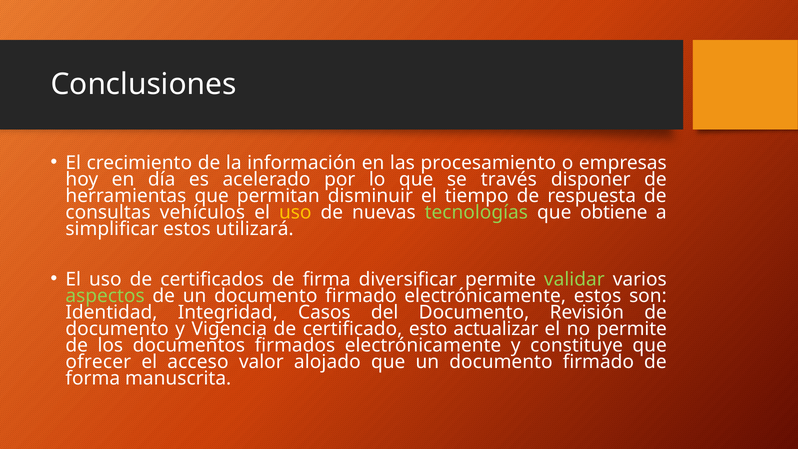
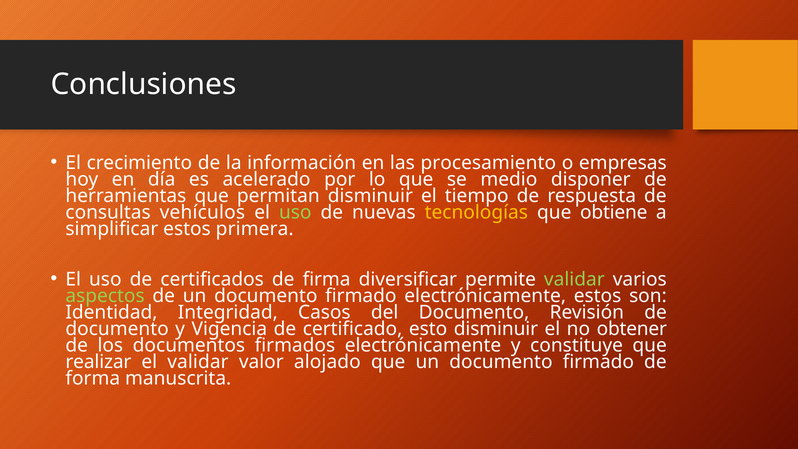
través: través -> medio (509, 179)
uso colour: yellow -> light green (295, 212)
tecnologías colour: light green -> yellow (476, 212)
utilizará: utilizará -> primera (255, 229)
esto actualizar: actualizar -> disminuir (496, 329)
no permite: permite -> obtener (632, 329)
ofrecer: ofrecer -> realizar (98, 362)
el acceso: acceso -> validar (198, 362)
